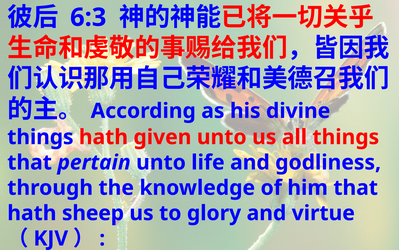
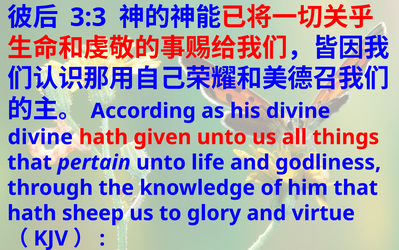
6:3: 6:3 -> 3:3 (88, 17)
things: things -> divine (40, 137)
